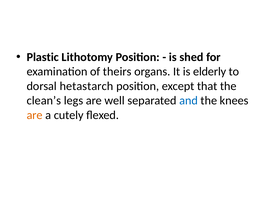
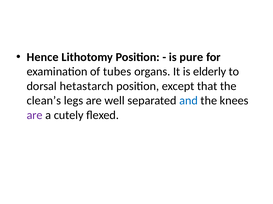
Plastic: Plastic -> Hence (43, 57)
shed: shed -> pure (191, 57)
theirs: theirs -> tubes (117, 72)
are colour: orange -> purple (35, 116)
